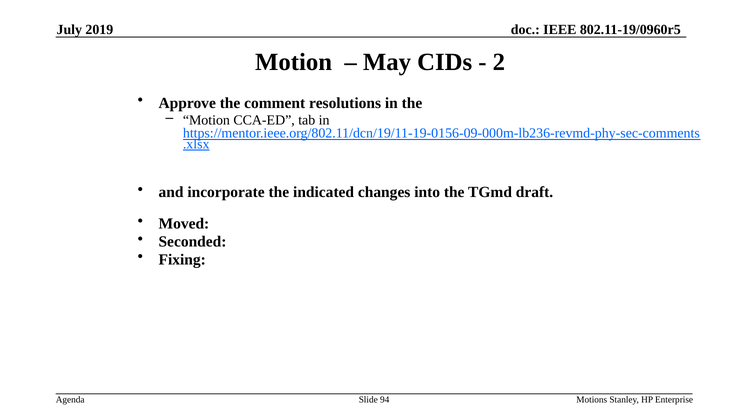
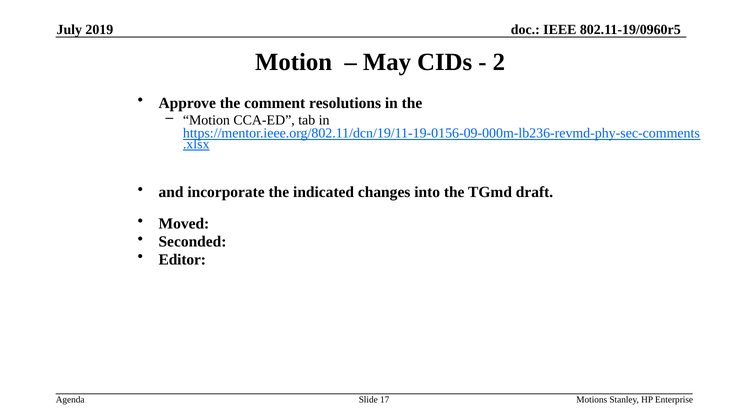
Fixing: Fixing -> Editor (182, 260)
94: 94 -> 17 (385, 400)
